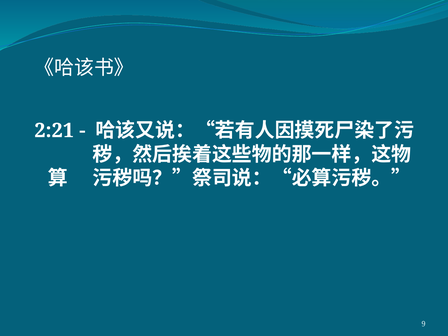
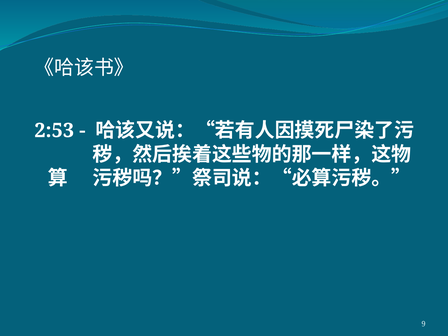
2:21: 2:21 -> 2:53 (54, 131)
